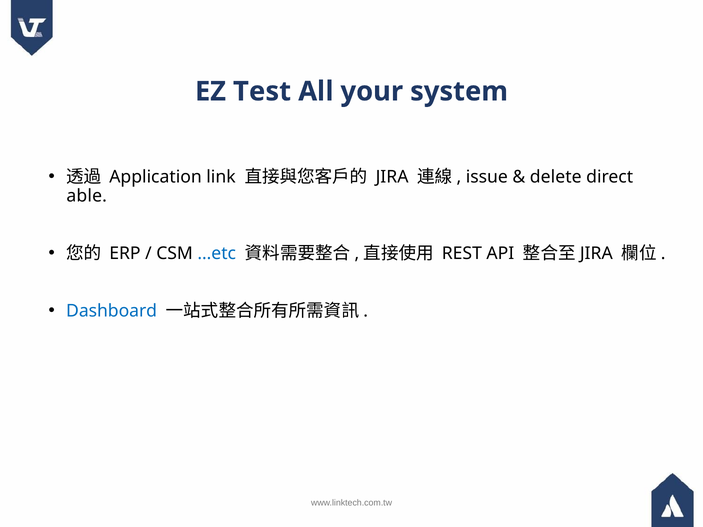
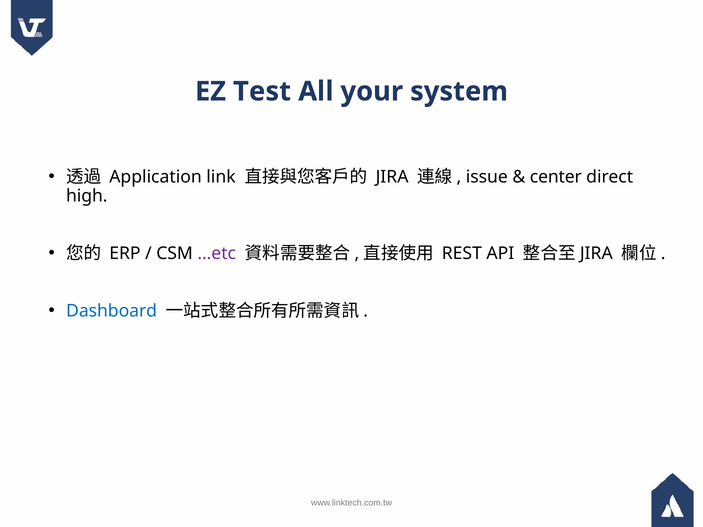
delete: delete -> center (556, 177)
able: able -> high (87, 196)
…etc colour: blue -> purple (217, 253)
